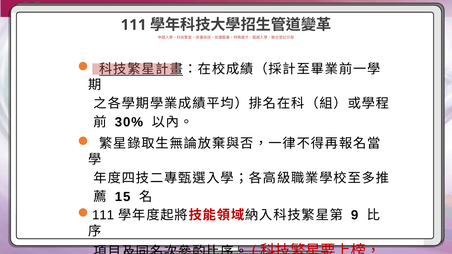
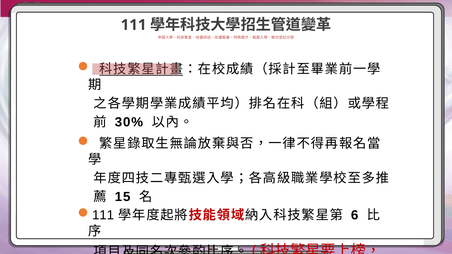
9: 9 -> 6 (355, 216)
